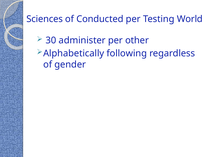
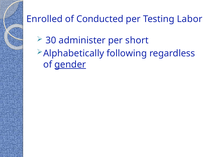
Sciences: Sciences -> Enrolled (45, 19)
World: World -> Labor (190, 19)
other: other -> short (137, 40)
gender underline: none -> present (70, 64)
